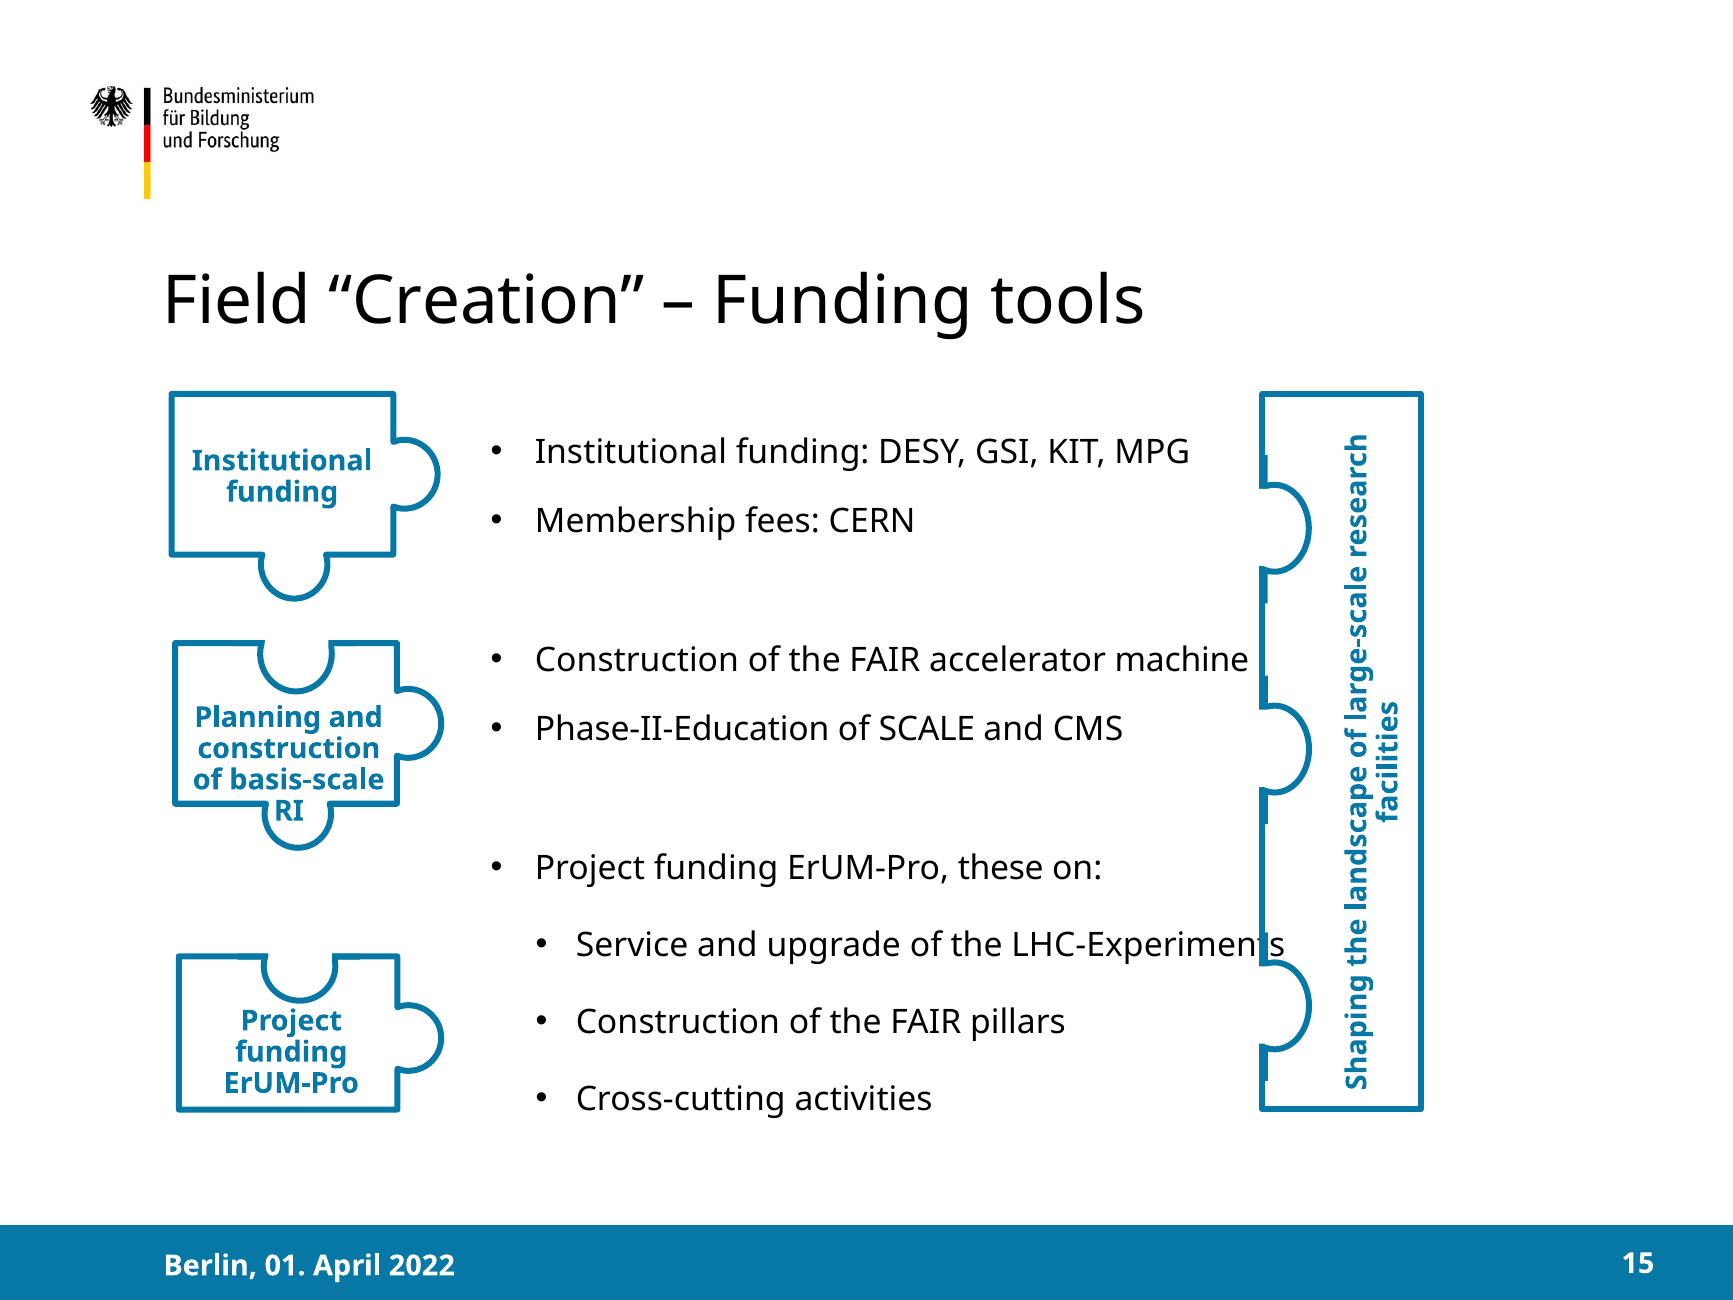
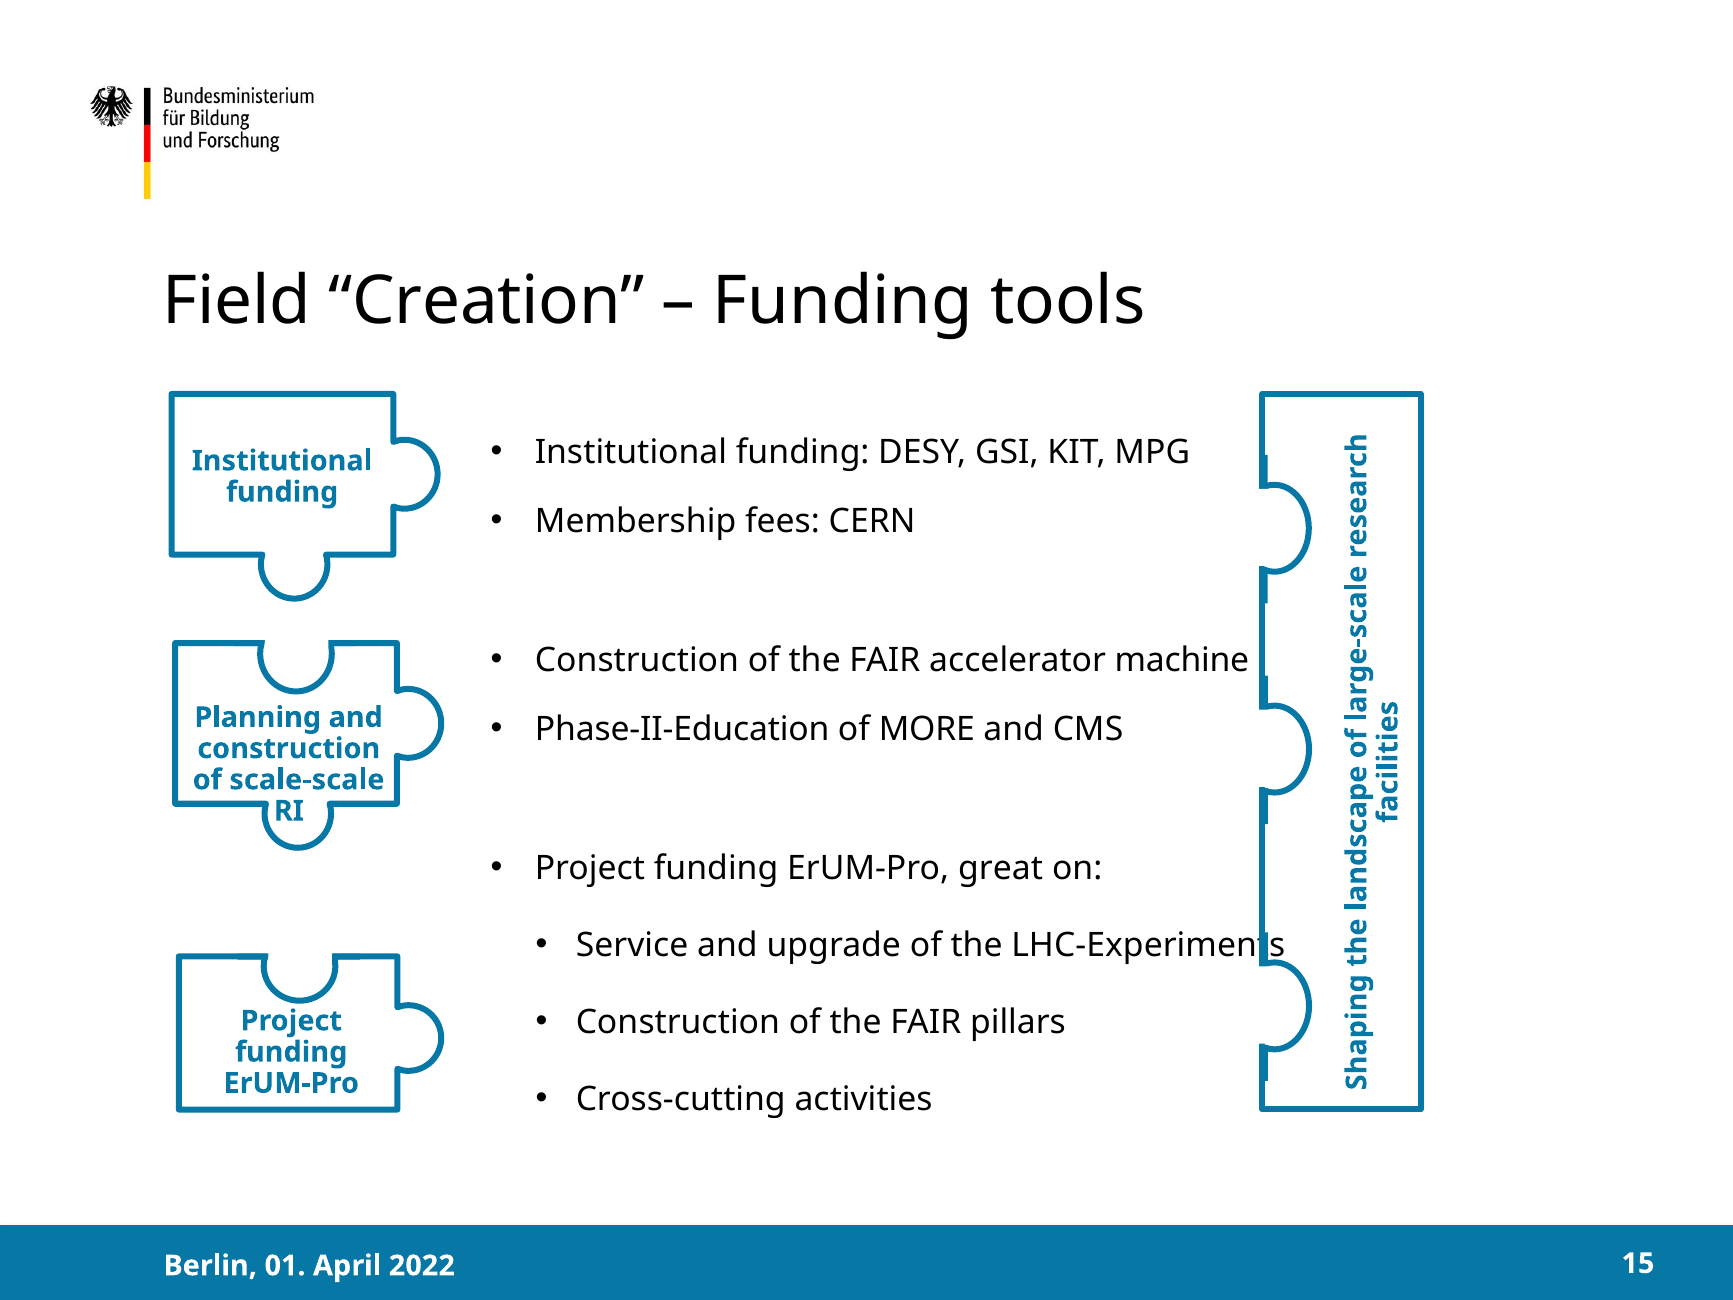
SCALE: SCALE -> MORE (927, 729)
basis-scale: basis-scale -> scale-scale (307, 780)
these: these -> great (1001, 868)
